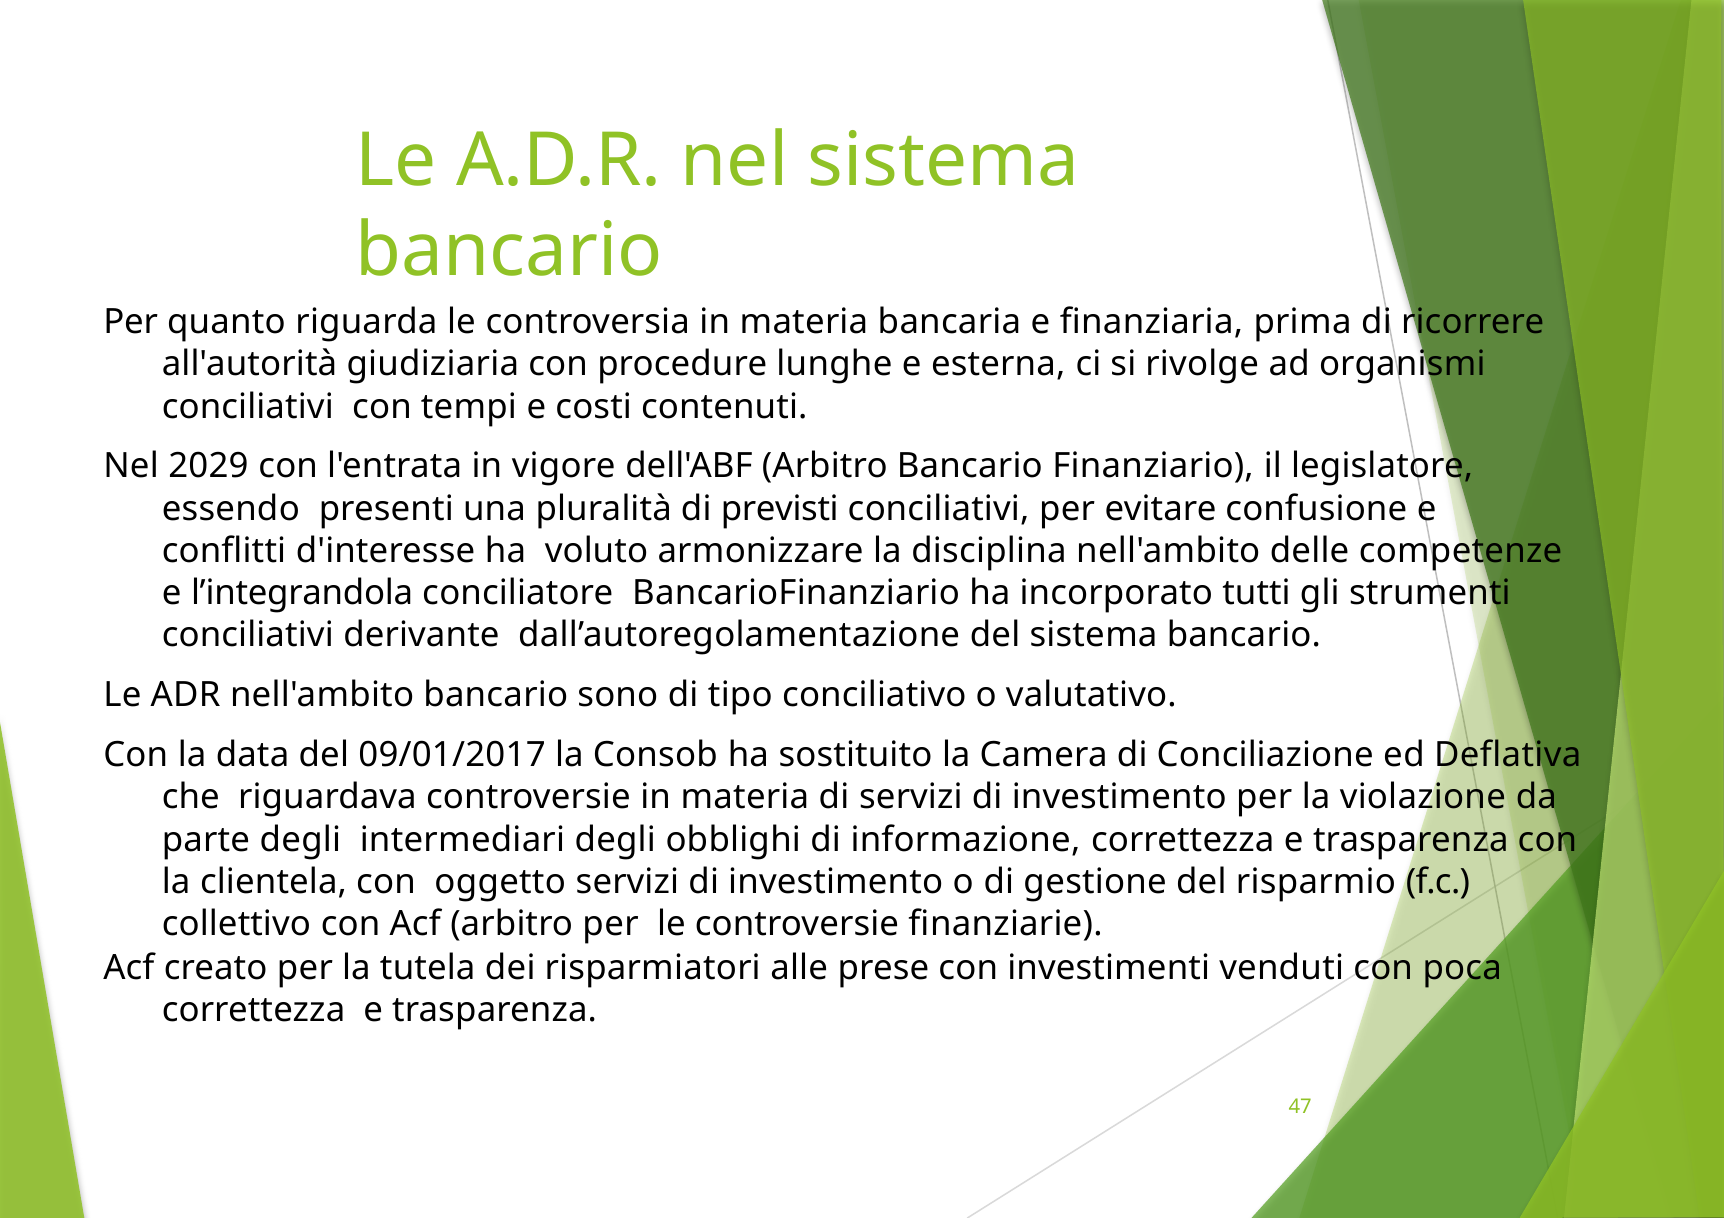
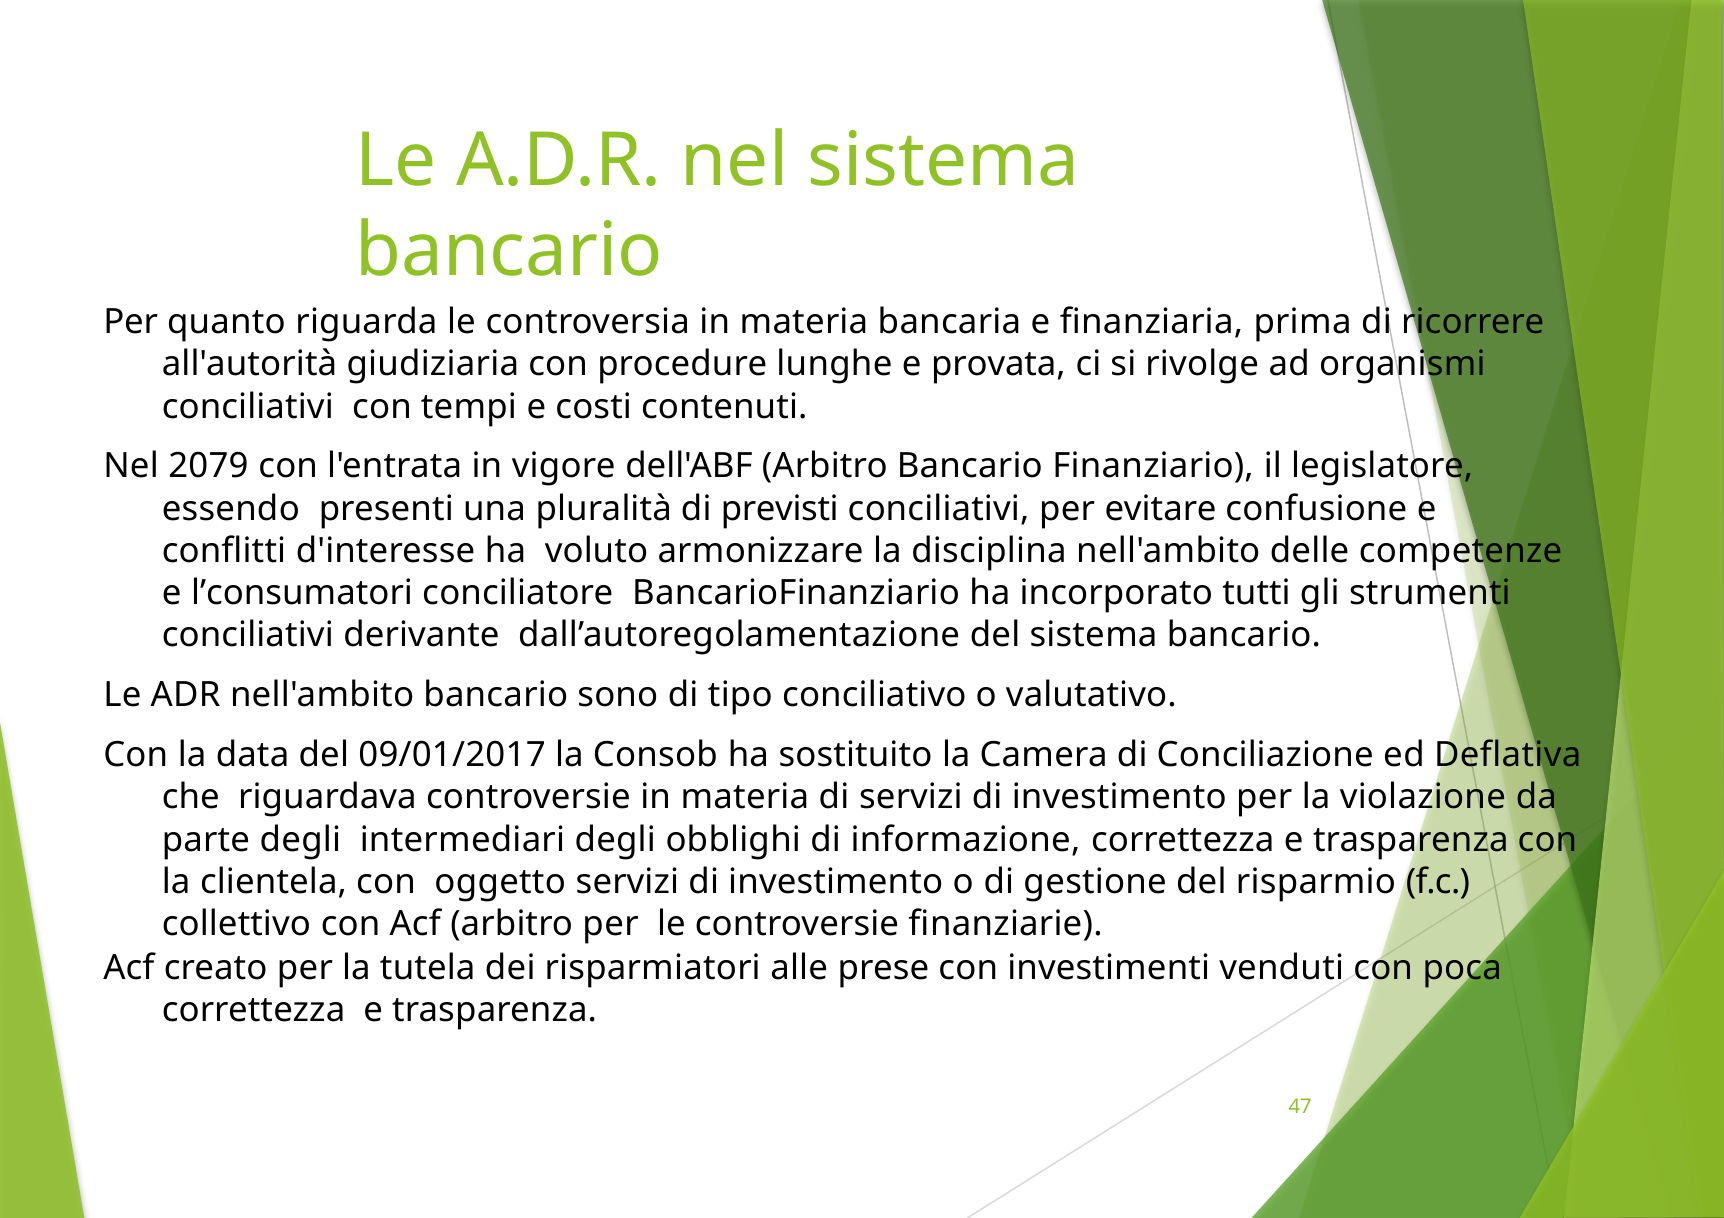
esterna: esterna -> provata (998, 364)
2029: 2029 -> 2079 (208, 467)
l’integrandola: l’integrandola -> l’consumatori (302, 593)
